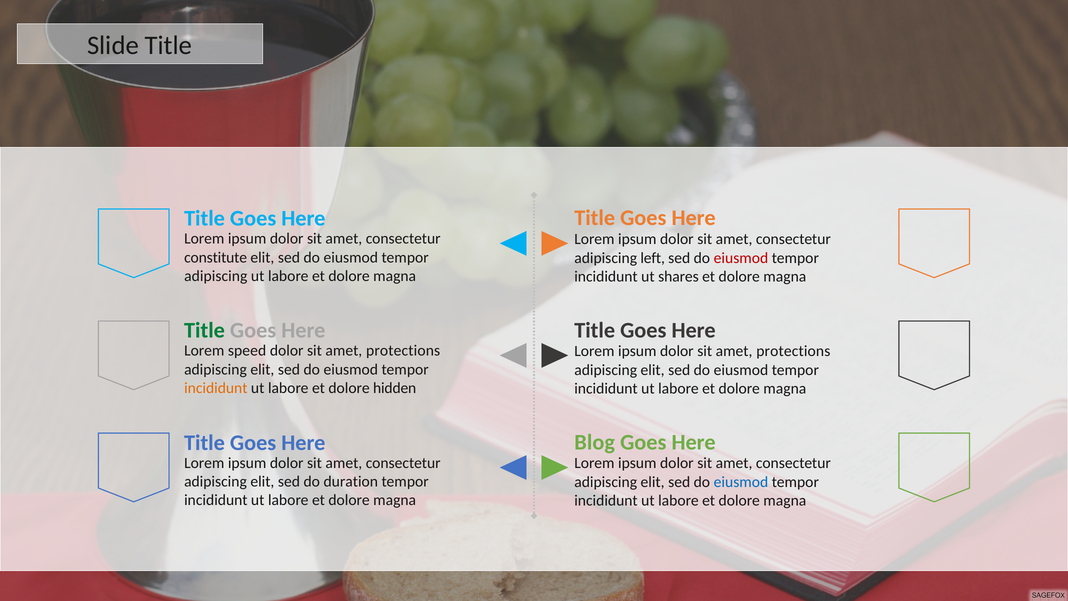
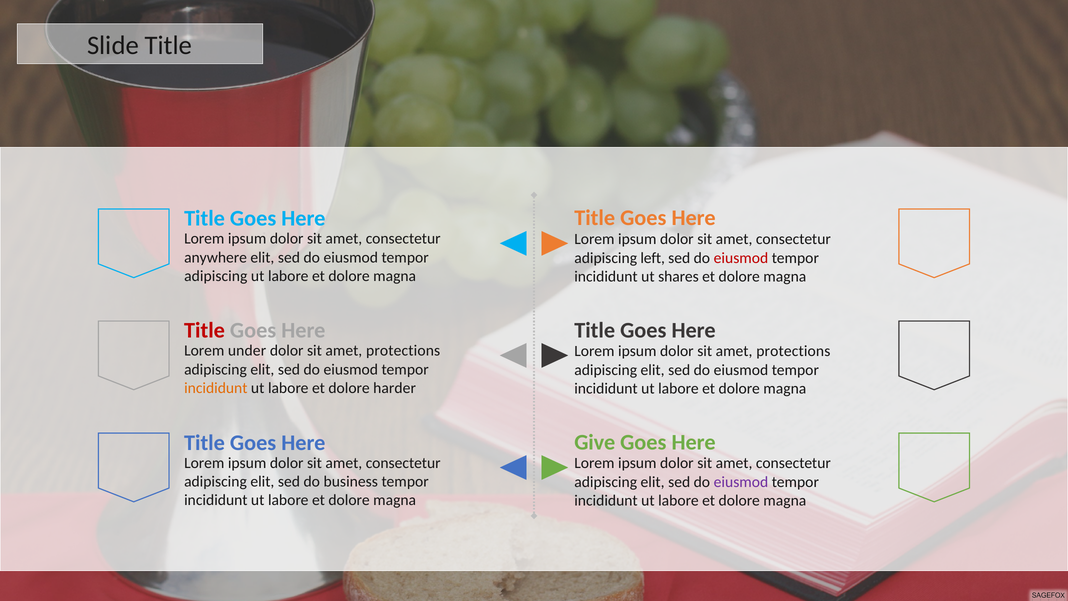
constitute: constitute -> anywhere (216, 257)
Title colour: green -> red (205, 330)
speed: speed -> under (247, 351)
hidden: hidden -> harder (395, 388)
Blog: Blog -> Give (595, 442)
duration: duration -> business (351, 481)
eiusmod colour: blue -> purple (741, 482)
